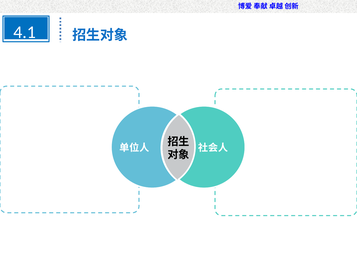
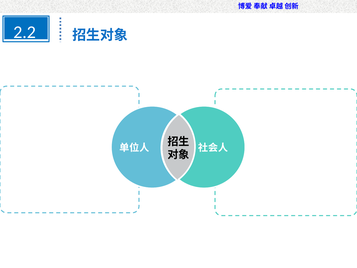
4.1: 4.1 -> 2.2 (25, 32)
